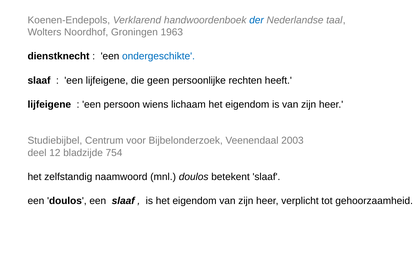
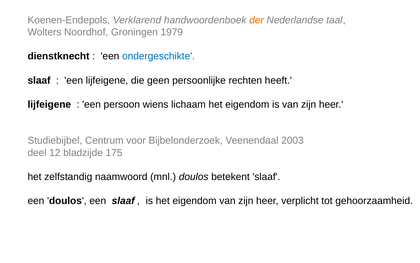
der colour: blue -> orange (257, 20)
1963: 1963 -> 1979 (172, 32)
754: 754 -> 175 (114, 152)
